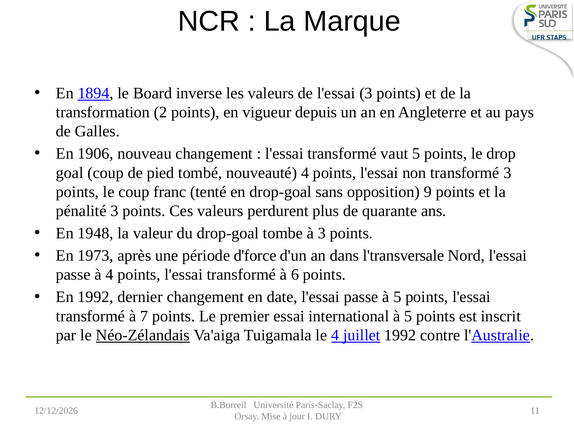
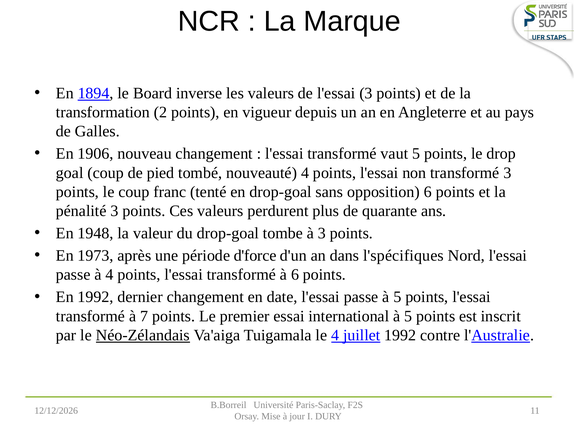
opposition 9: 9 -> 6 (428, 192)
l'transversale: l'transversale -> l'spécifiques (403, 256)
